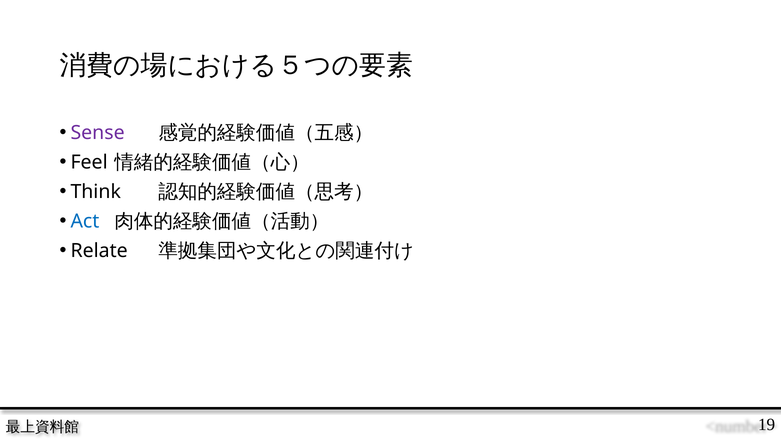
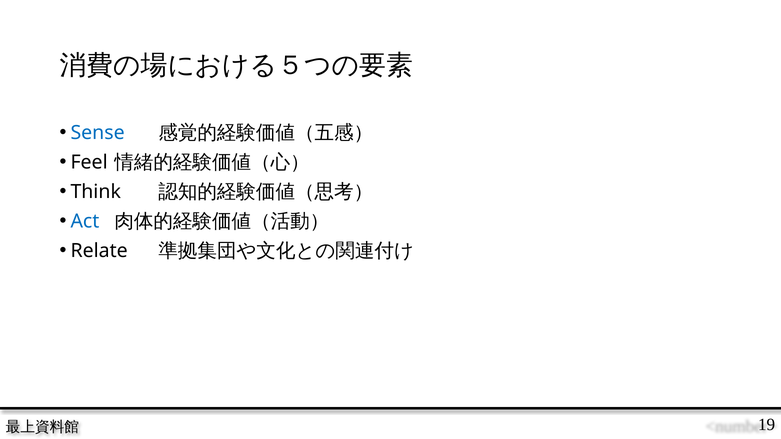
Sense colour: purple -> blue (98, 133)
